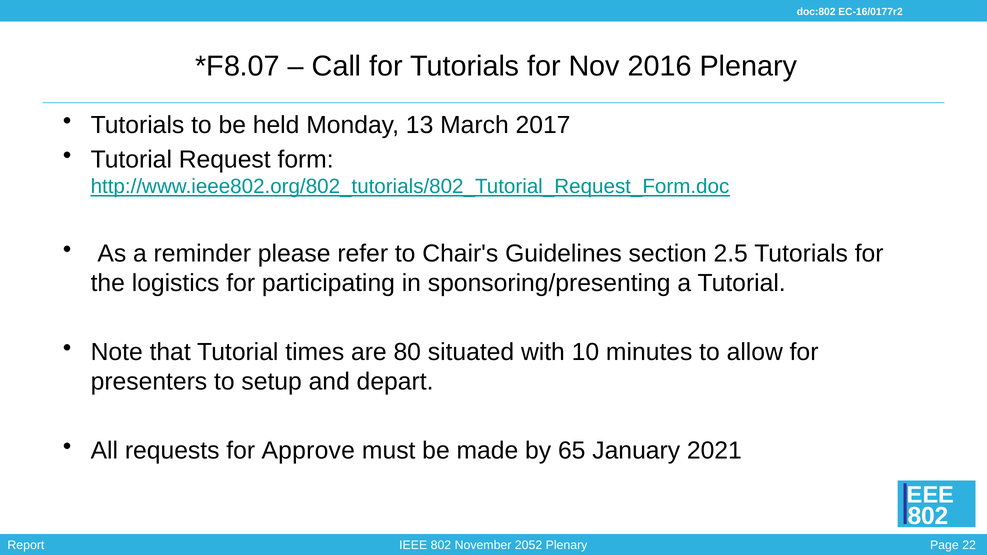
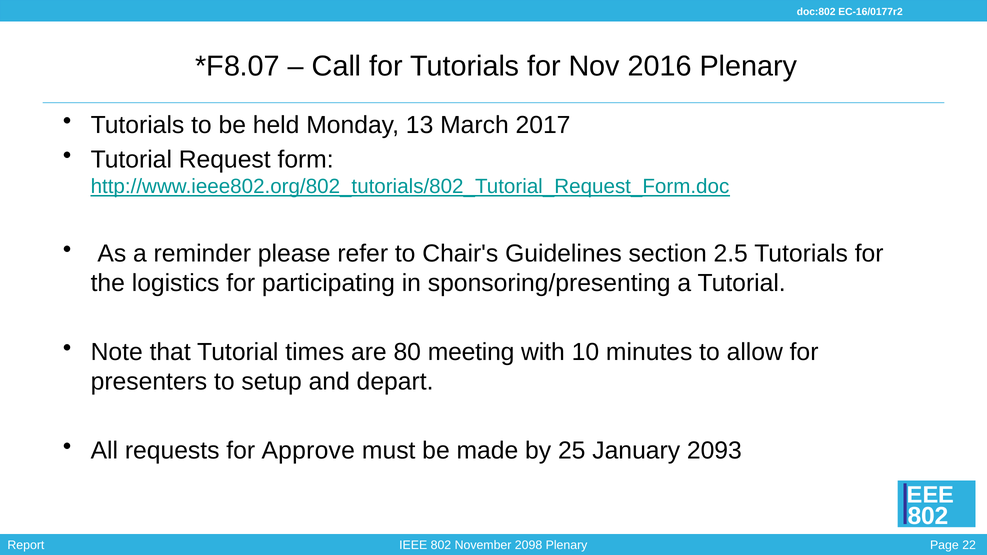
situated: situated -> meeting (471, 352)
65: 65 -> 25 (572, 451)
2021: 2021 -> 2093 (714, 451)
2052: 2052 -> 2098 (529, 545)
